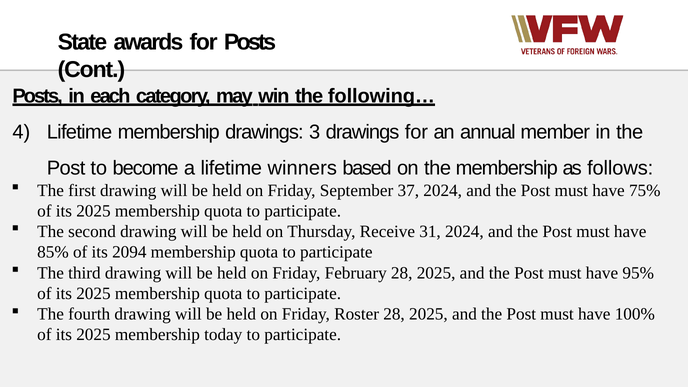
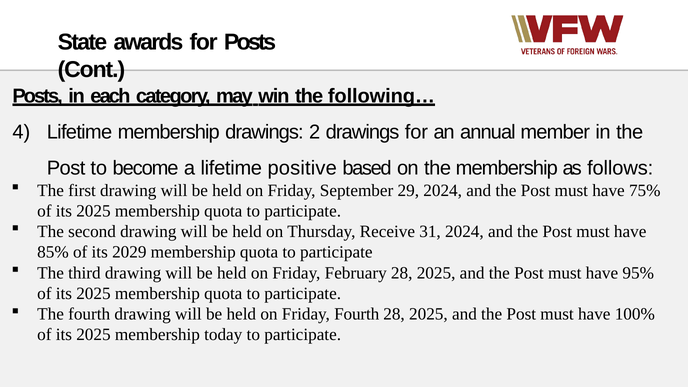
3: 3 -> 2 (315, 132)
winners: winners -> positive (302, 168)
37: 37 -> 29 (408, 190)
2094: 2094 -> 2029 (129, 252)
Friday Roster: Roster -> Fourth (357, 314)
